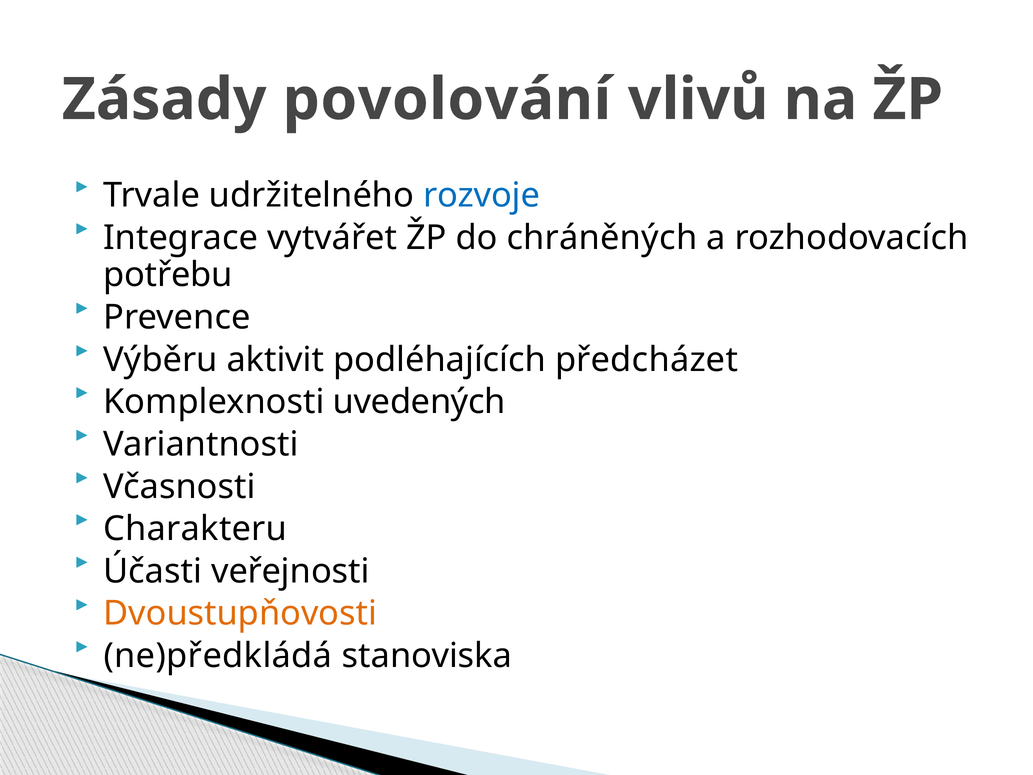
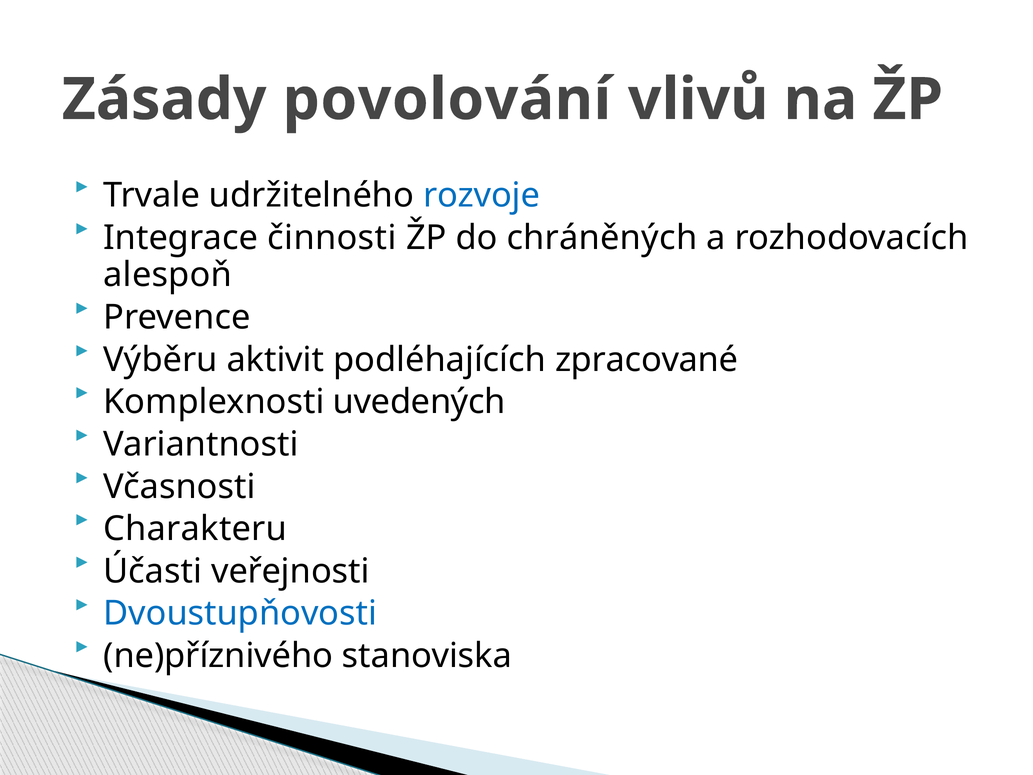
vytvářet: vytvářet -> činnosti (332, 238)
potřebu: potřebu -> alespoň (168, 275)
předcházet: předcházet -> zpracované (647, 360)
Dvoustupňovosti colour: orange -> blue (240, 613)
ne)předkládá: ne)předkládá -> ne)příznivého (218, 656)
